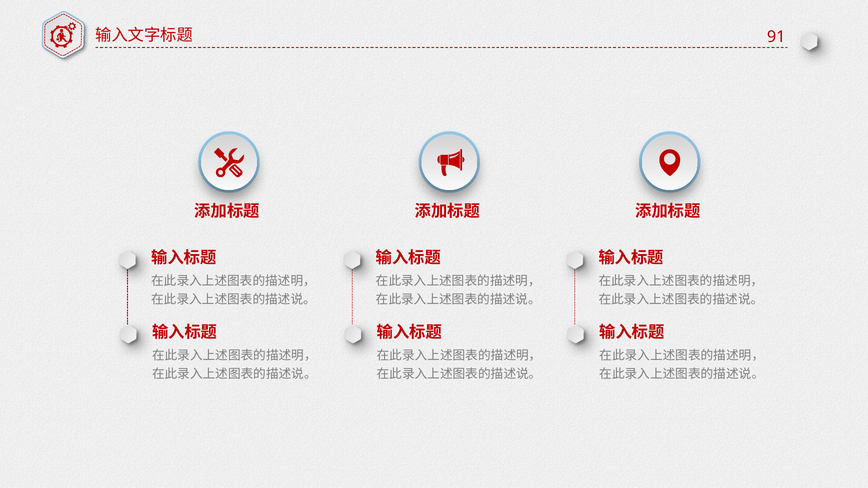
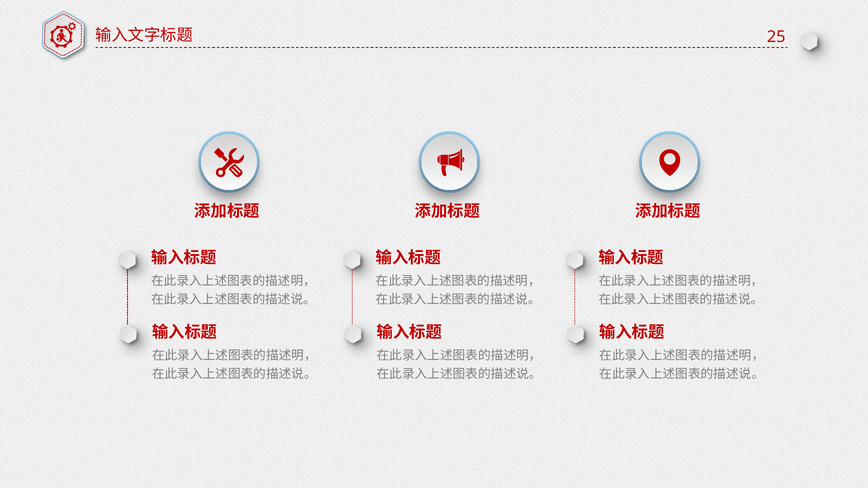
91: 91 -> 25 (776, 37)
